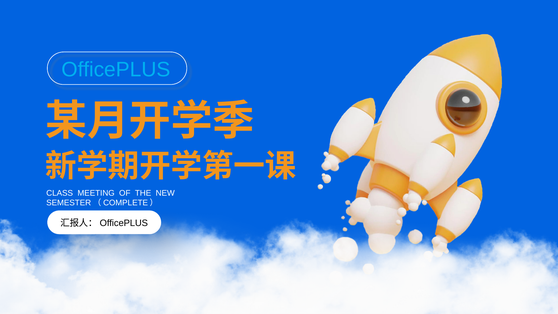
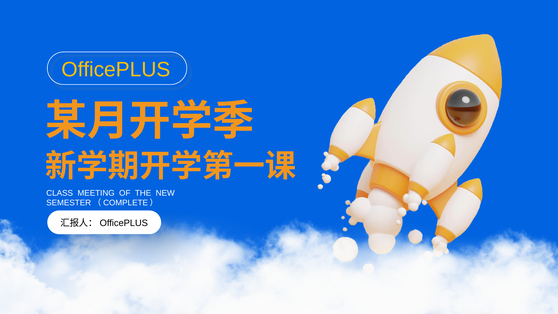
OfficePLUS colour: light blue -> yellow (116, 69)
